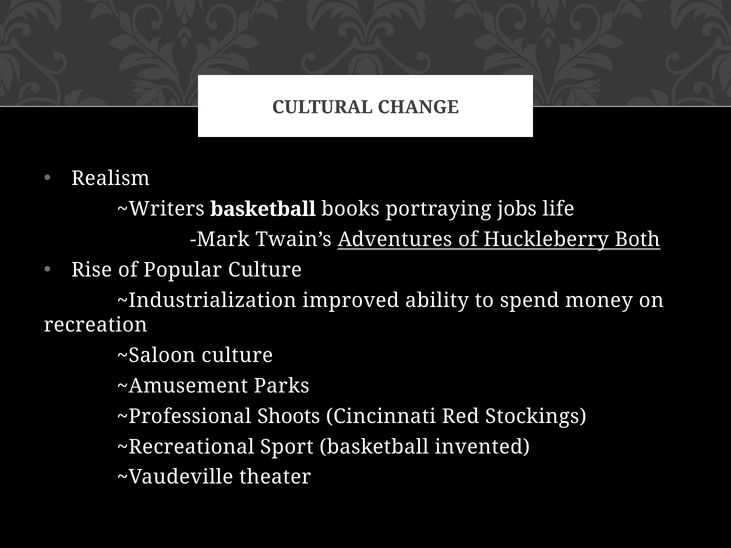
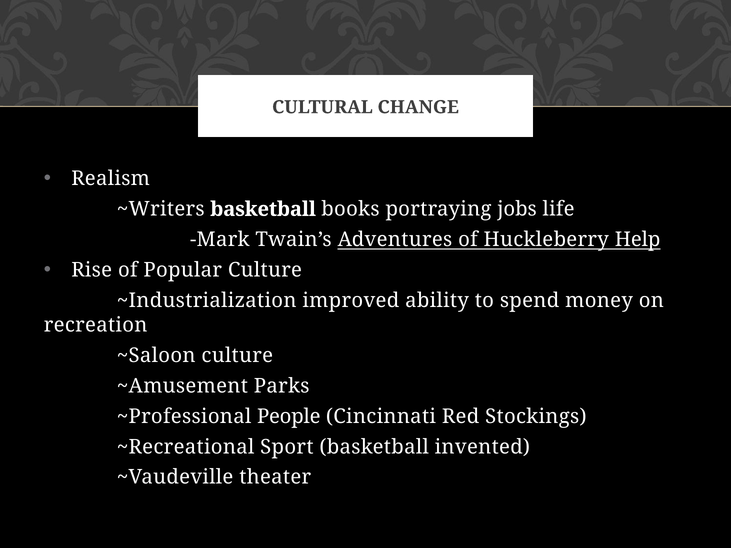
Both: Both -> Help (638, 240)
Shoots: Shoots -> People (289, 417)
